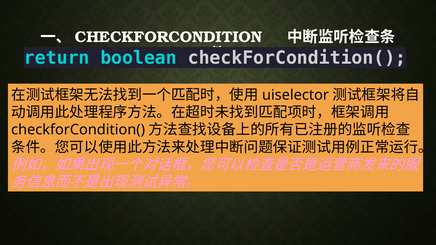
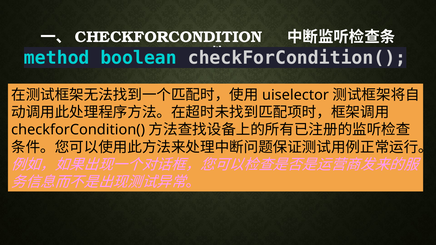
return: return -> method (57, 58)
